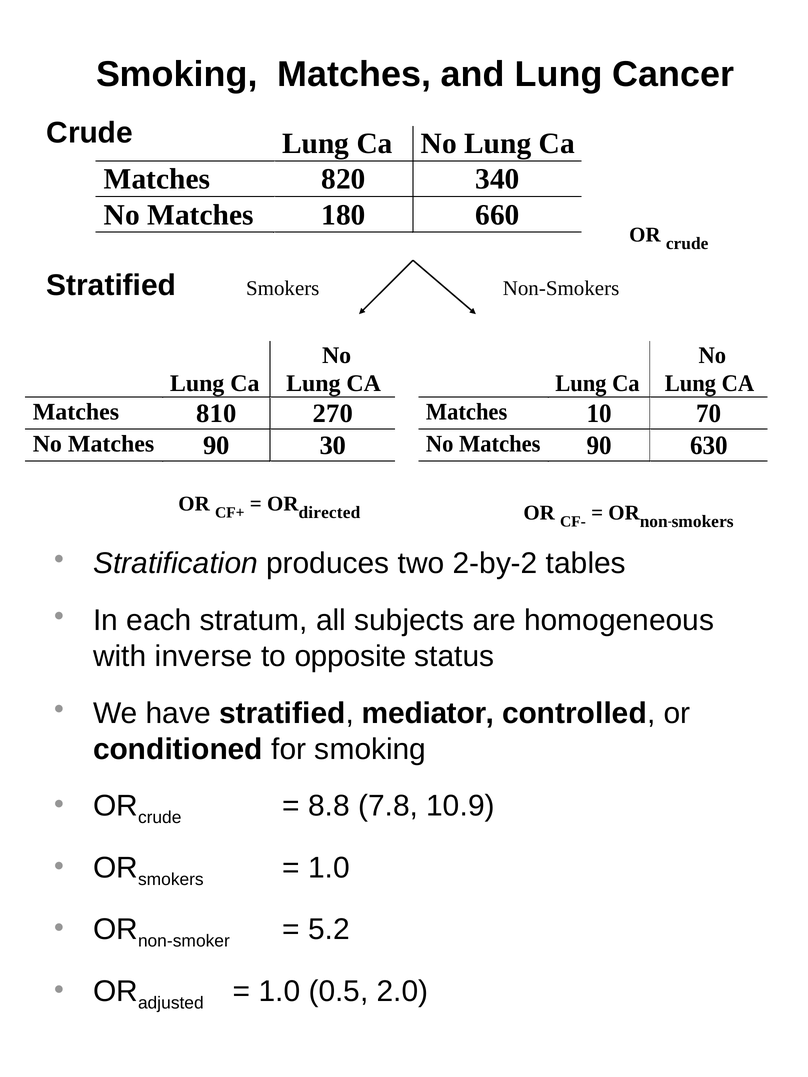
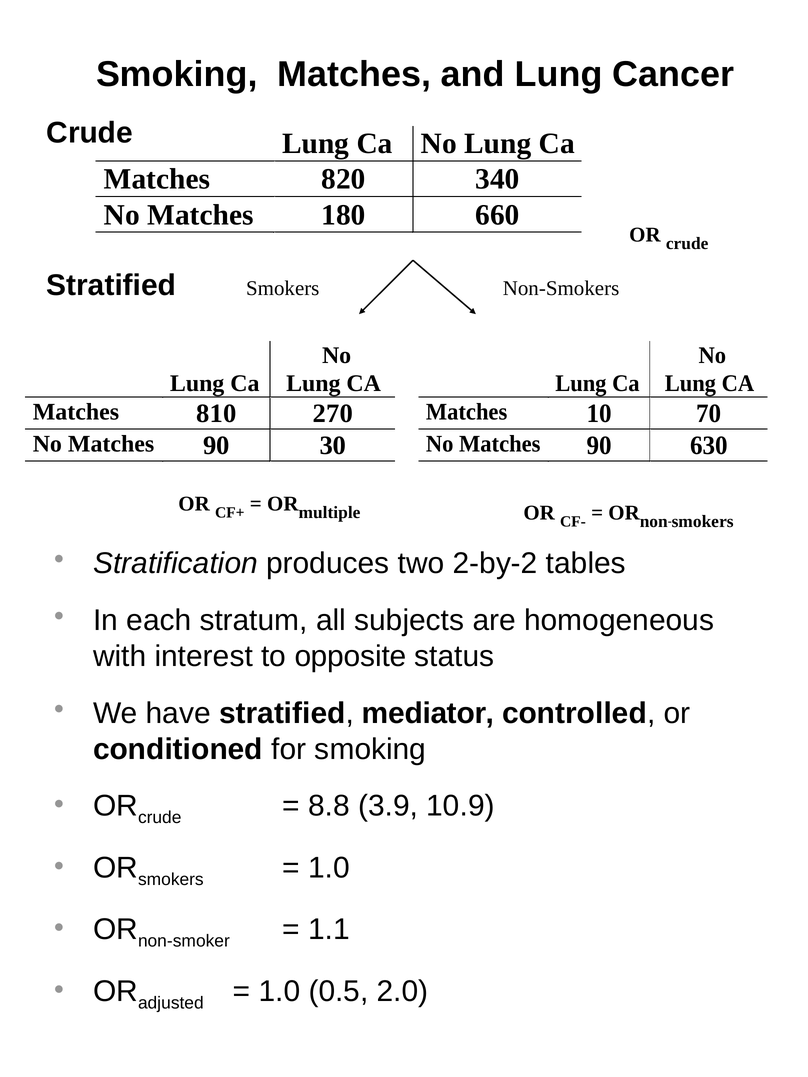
directed: directed -> multiple (329, 513)
inverse: inverse -> interest (204, 657)
7.8: 7.8 -> 3.9 (388, 806)
5.2: 5.2 -> 1.1 (329, 930)
